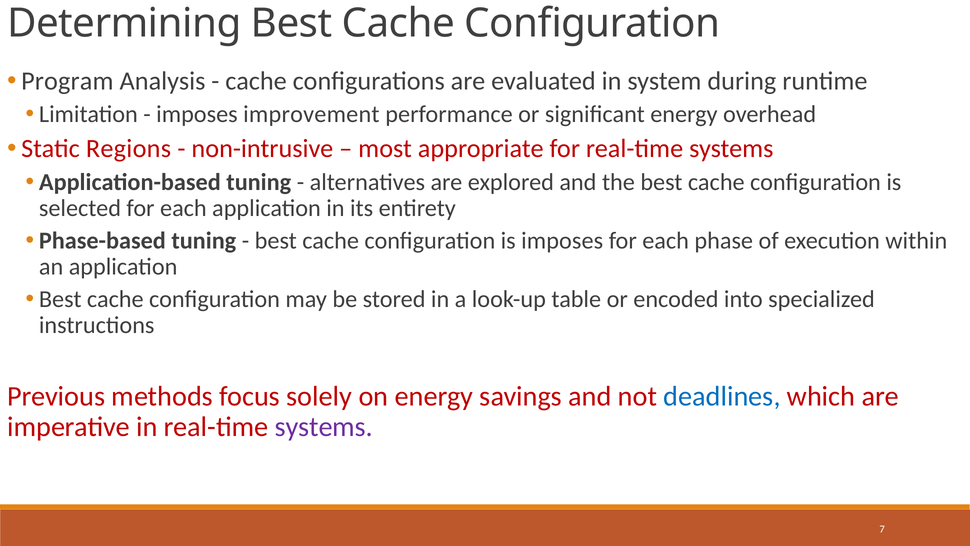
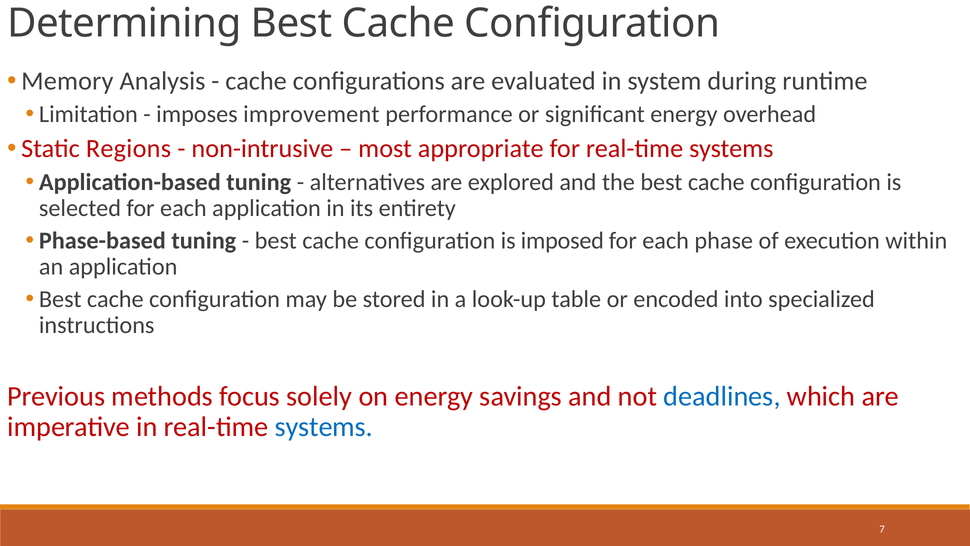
Program: Program -> Memory (67, 81)
is imposes: imposes -> imposed (562, 240)
systems colour: purple -> blue (324, 427)
